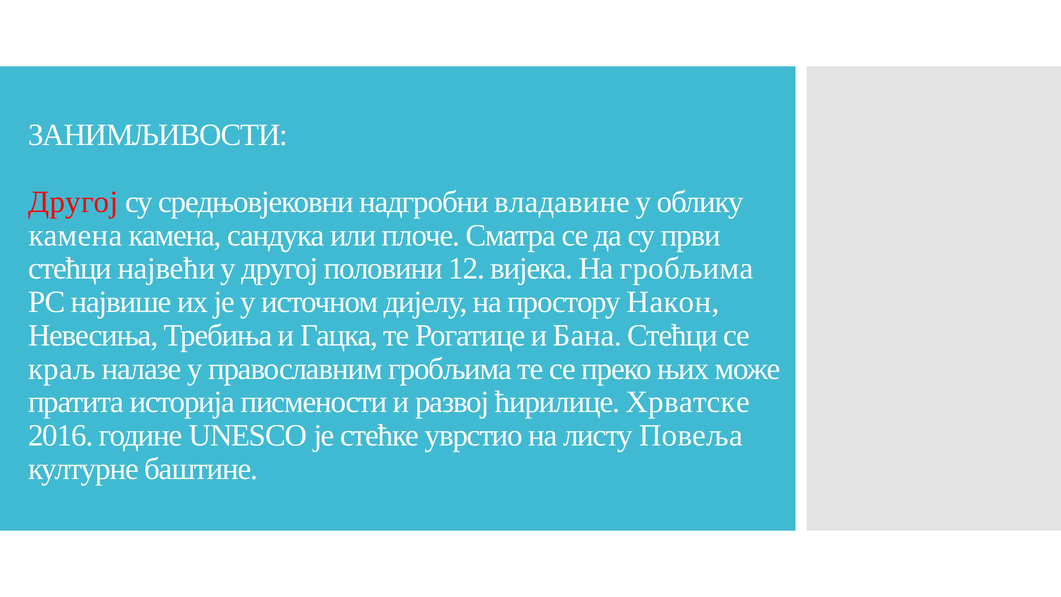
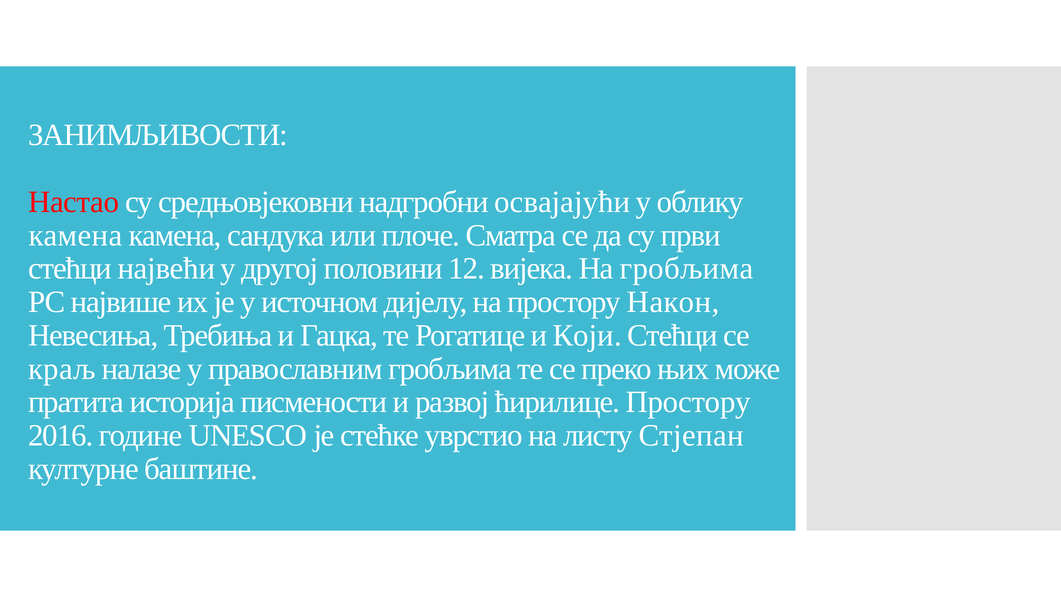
Другој: Другој -> Настао (74, 202)
владавине: владавине -> освајајући (562, 202)
Бана: Бана -> Који (587, 335)
ћирилице Хрватске: Хрватске -> Простору (688, 402)
Повеља: Повеља -> Стјепан (691, 435)
